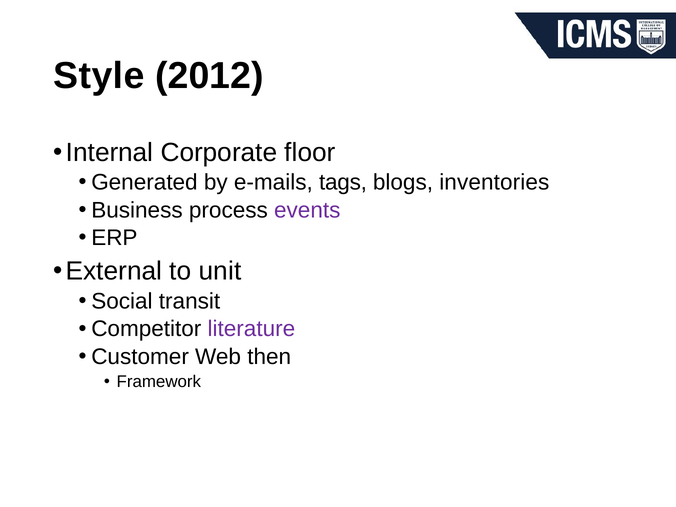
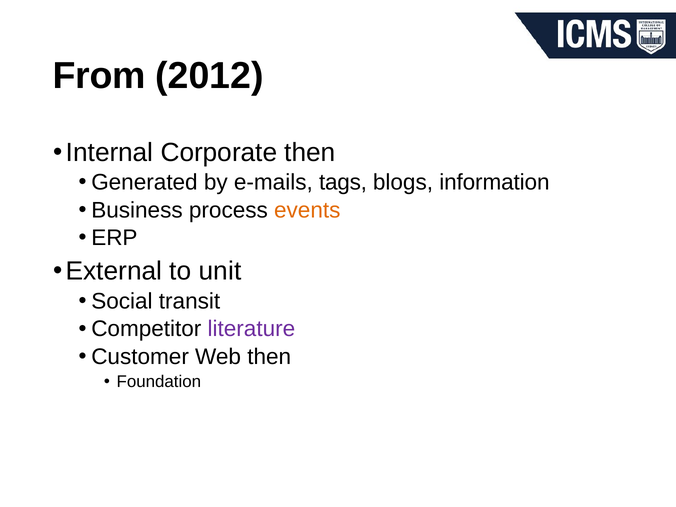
Style: Style -> From (99, 76)
Corporate floor: floor -> then (310, 152)
inventories: inventories -> information (494, 182)
events colour: purple -> orange (307, 210)
Framework: Framework -> Foundation (159, 382)
